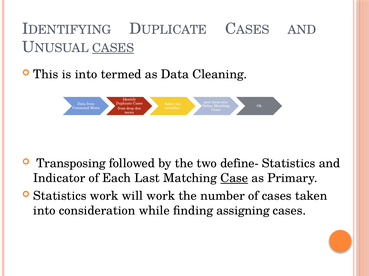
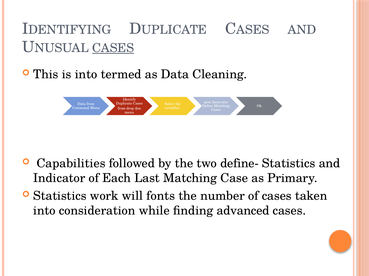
Transposing: Transposing -> Capabilities (71, 164)
Case underline: present -> none (234, 179)
will work: work -> fonts (161, 196)
assigning: assigning -> advanced (243, 211)
